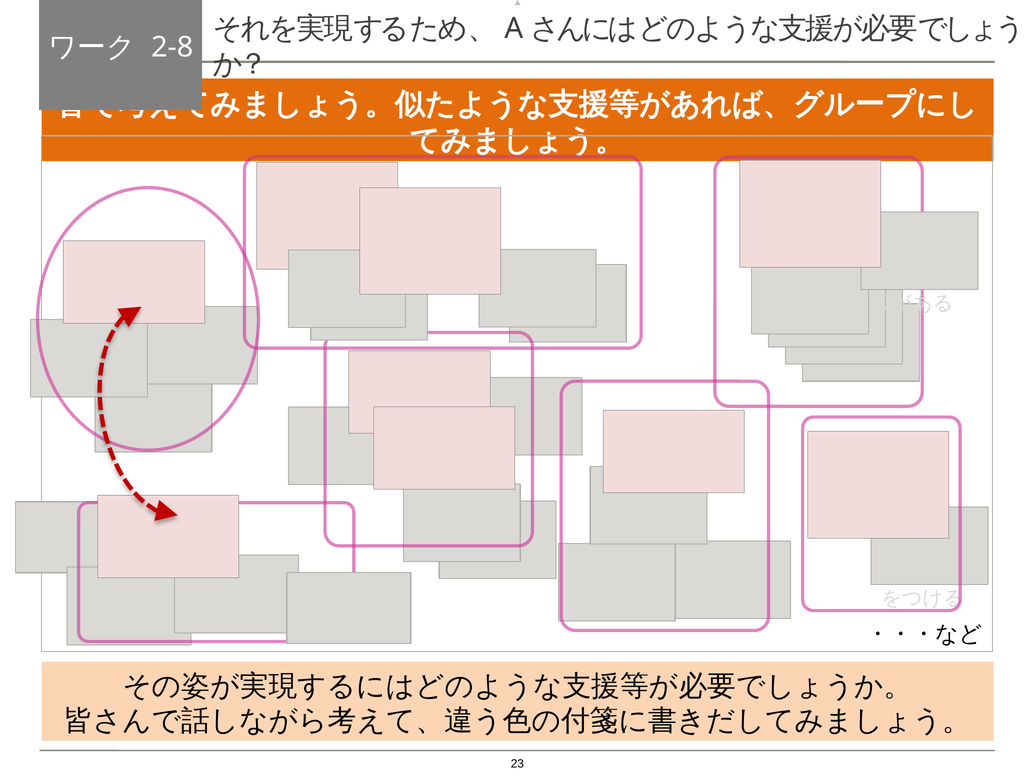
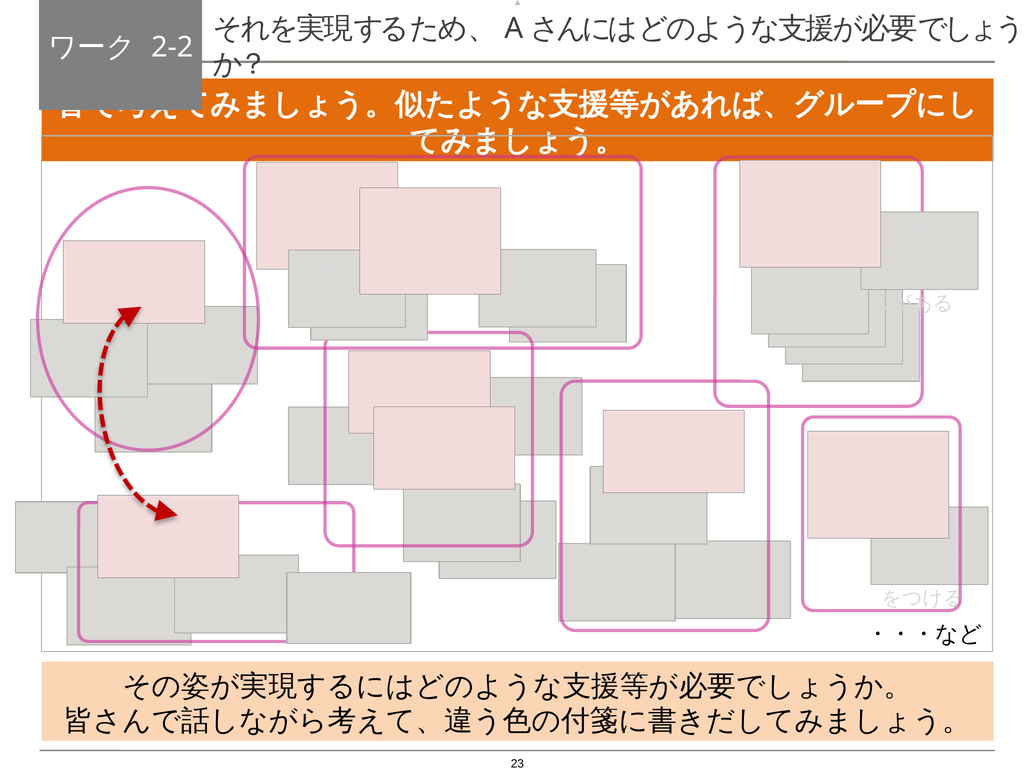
2-8: 2-8 -> 2-2 (172, 47)
